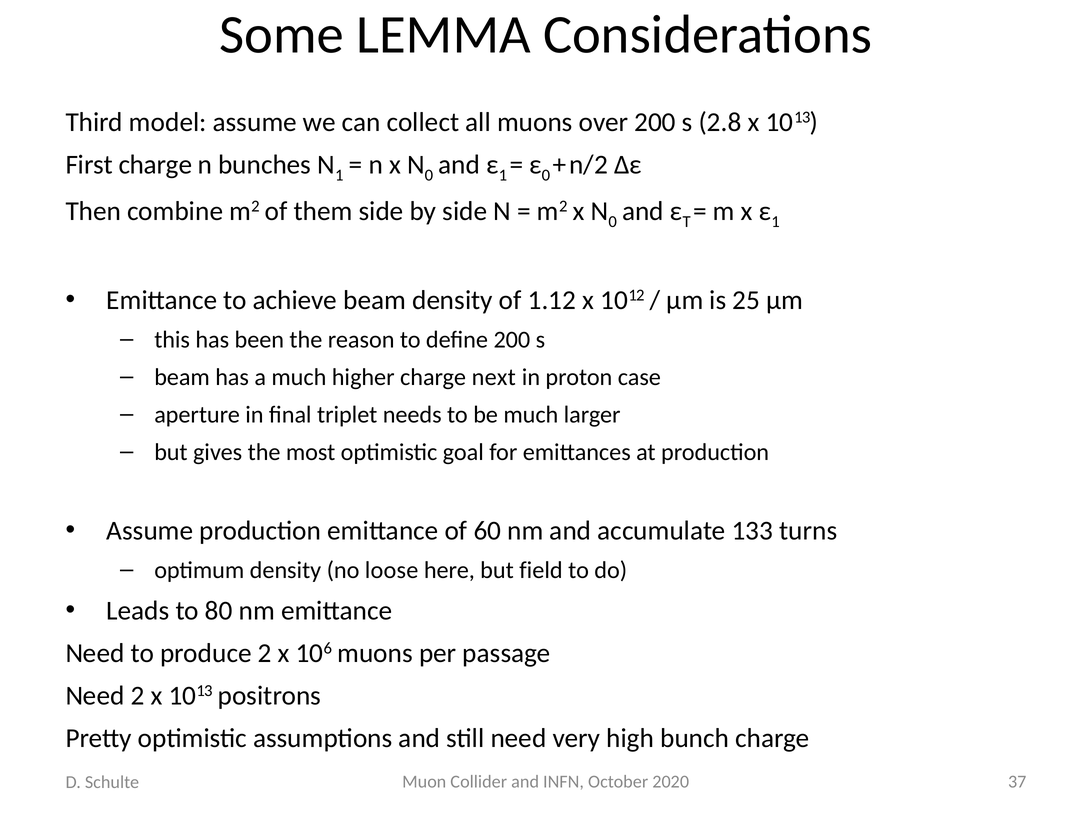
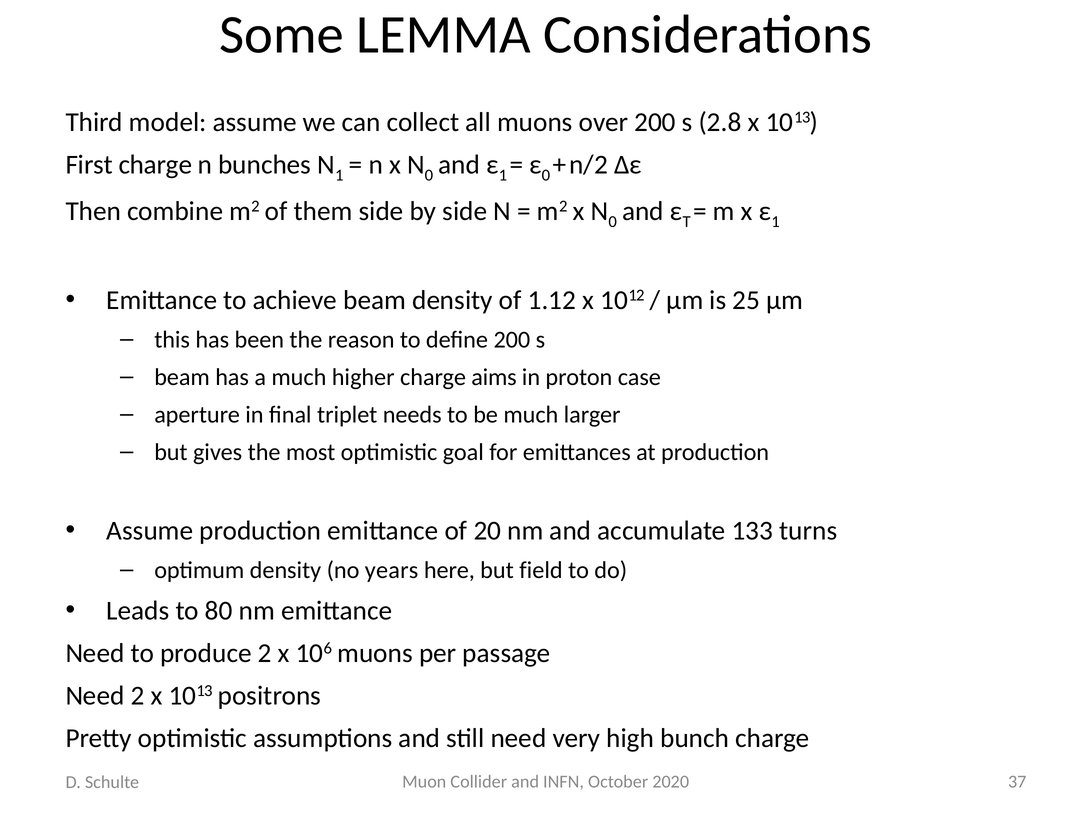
next: next -> aims (494, 377)
60: 60 -> 20 (487, 531)
loose: loose -> years (392, 570)
